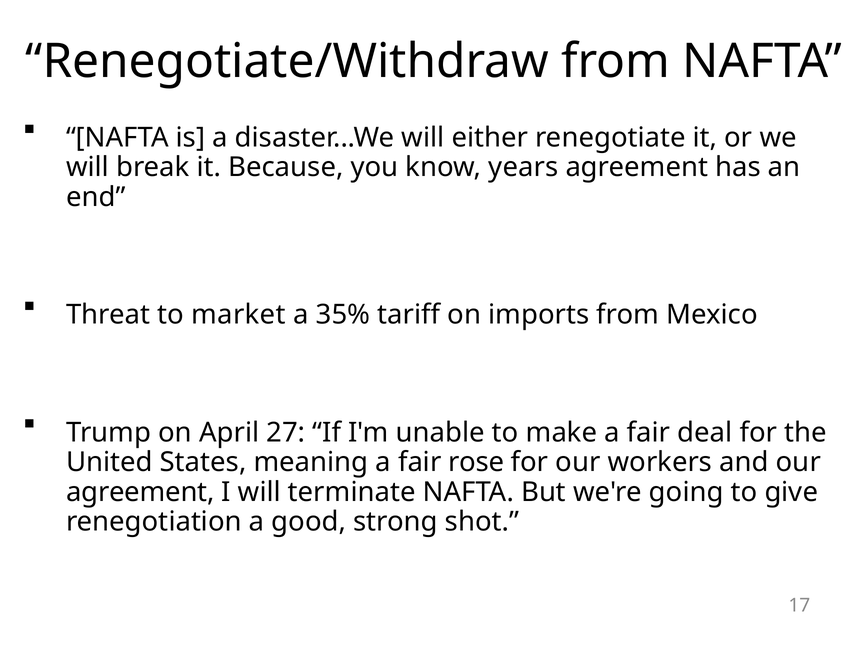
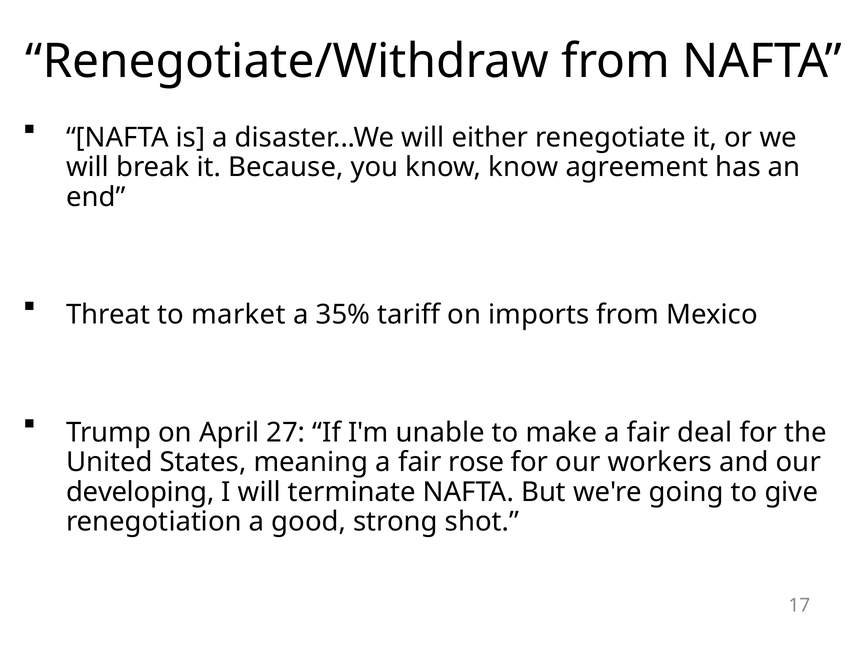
know years: years -> know (523, 167)
agreement: agreement -> developing (140, 492)
